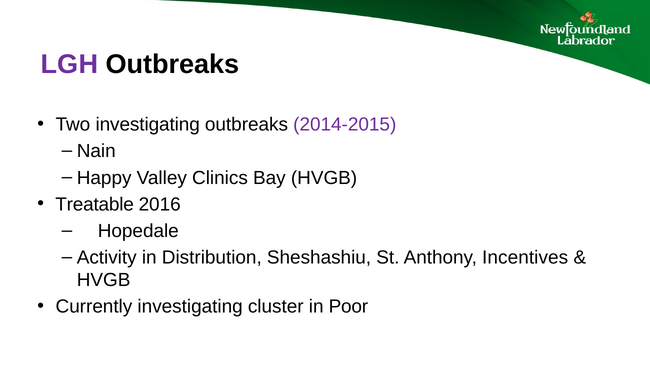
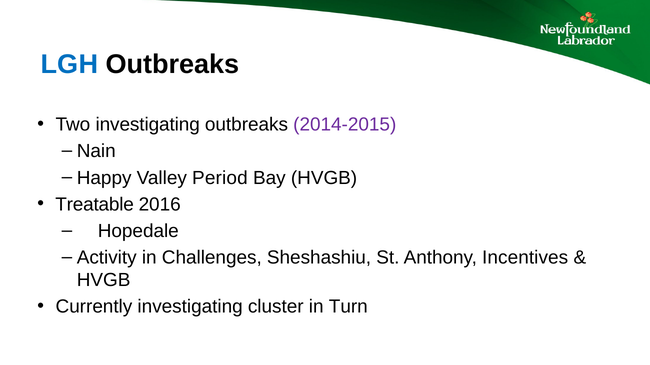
LGH colour: purple -> blue (70, 65)
Clinics: Clinics -> Period (220, 178)
Distribution: Distribution -> Challenges (212, 258)
Poor: Poor -> Turn (348, 307)
